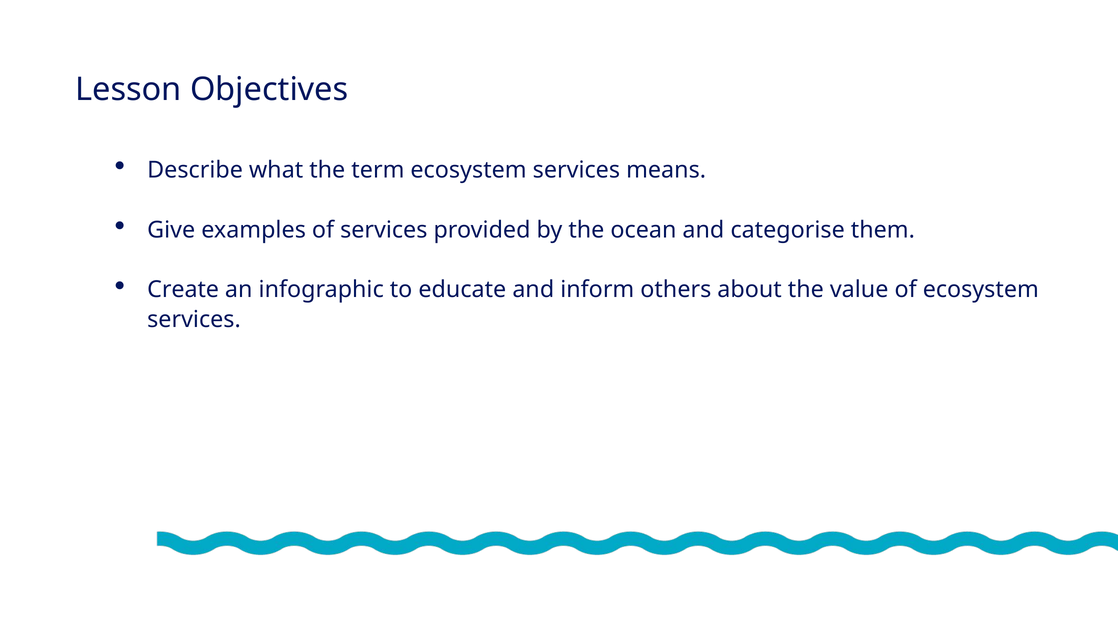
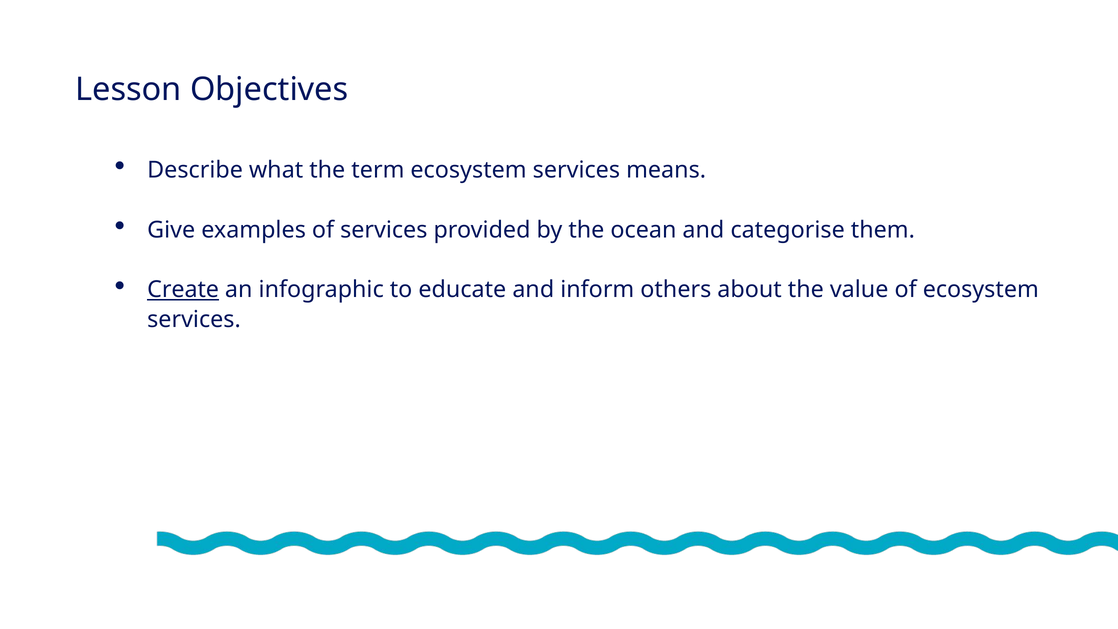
Create underline: none -> present (183, 290)
